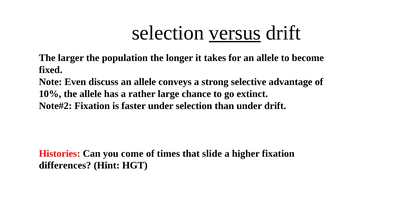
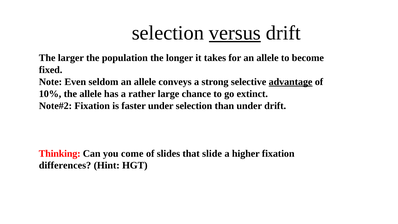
discuss: discuss -> seldom (103, 82)
advantage underline: none -> present (291, 82)
Histories: Histories -> Thinking (60, 153)
times: times -> slides (168, 153)
